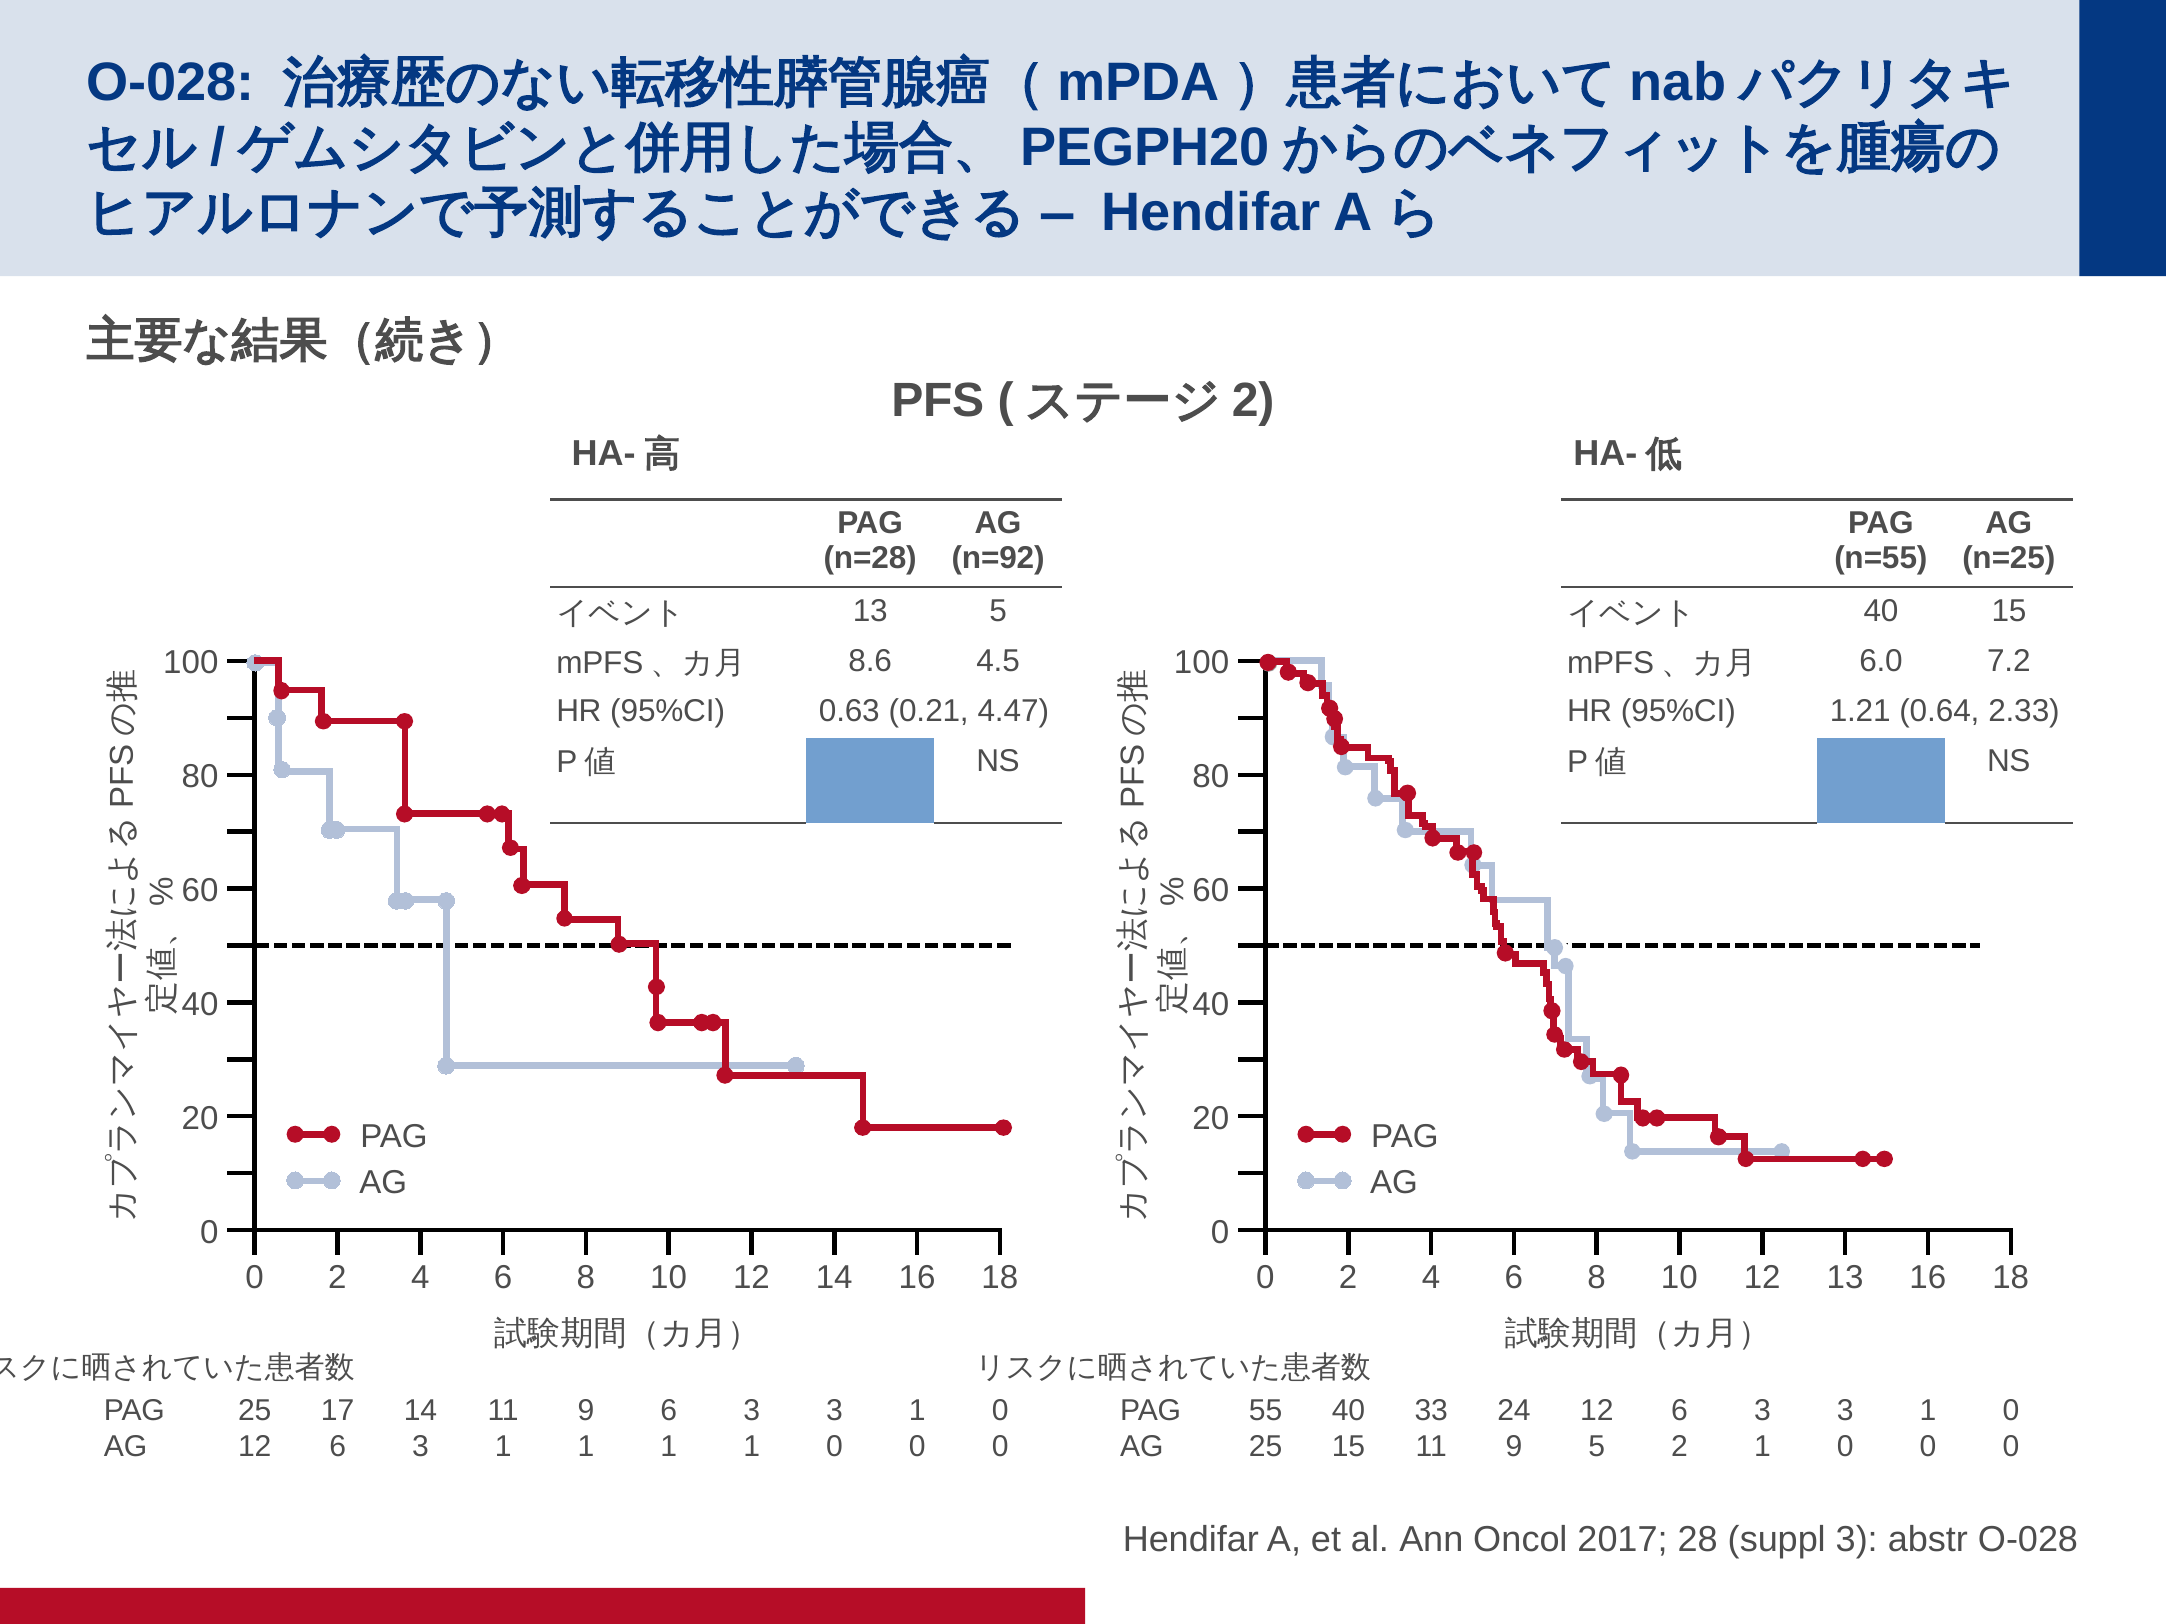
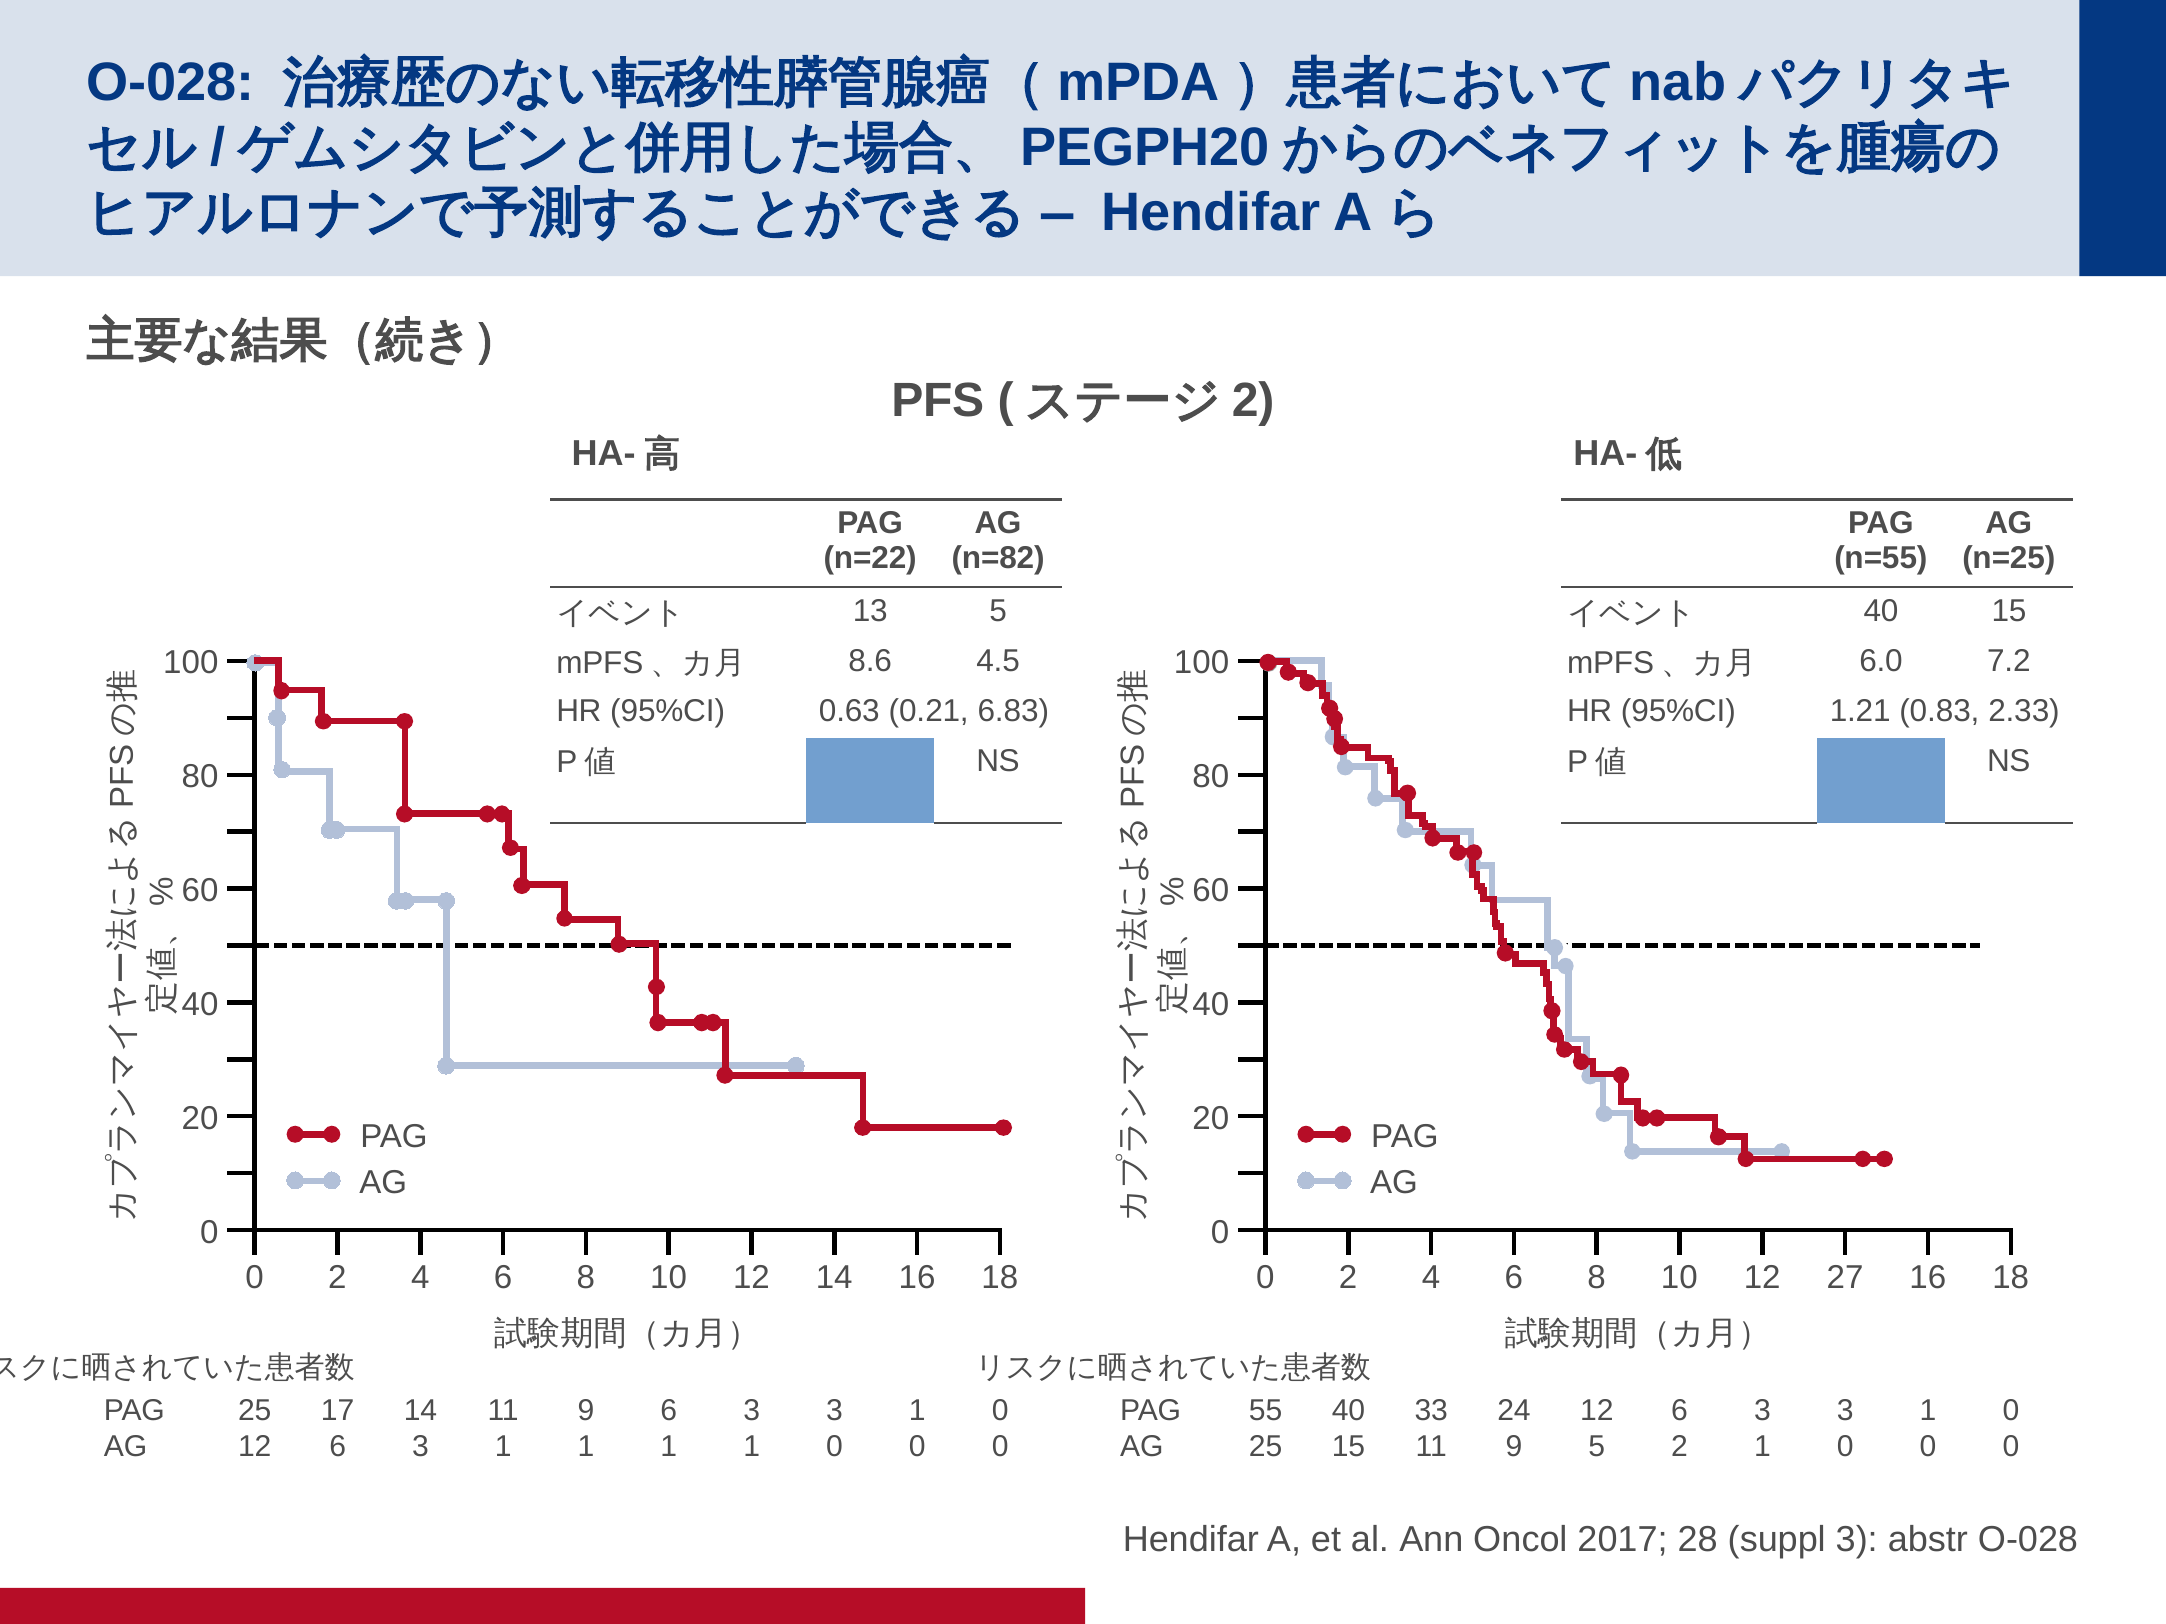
n=28: n=28 -> n=22 (870, 559)
n=92: n=92 -> n=82 (998, 559)
4.47: 4.47 -> 6.83 (1013, 711)
0.64: 0.64 -> 0.83 (1939, 711)
12 13: 13 -> 27 (1845, 1278)
